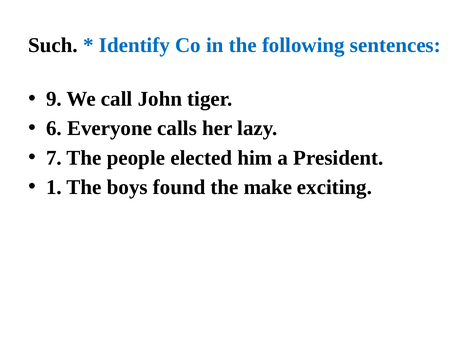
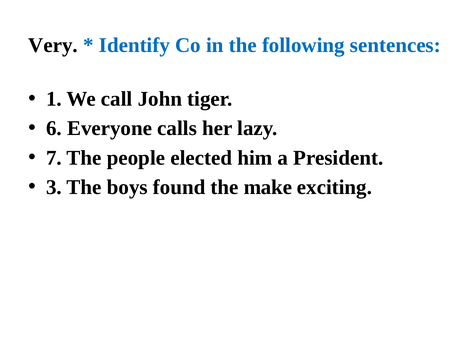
Such: Such -> Very (53, 45)
9: 9 -> 1 (54, 99)
1: 1 -> 3 (54, 187)
